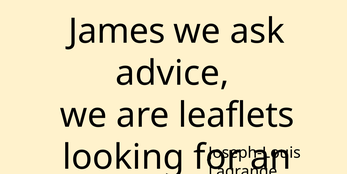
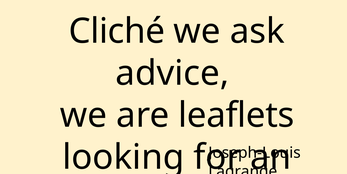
James: James -> Cliché (117, 31)
